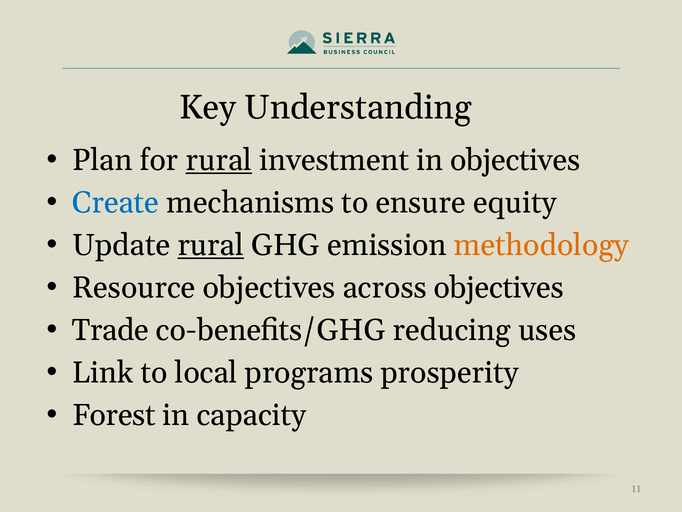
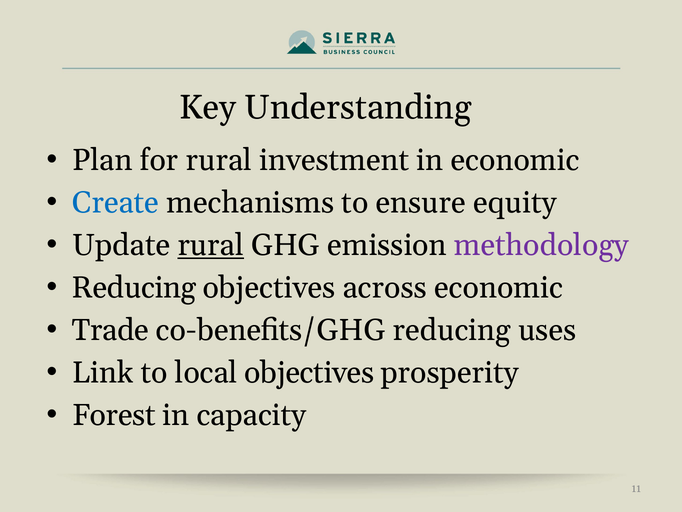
rural underline: present -> none (219, 160)
in objectives: objectives -> economic (515, 160)
methodology colour: orange -> purple (541, 245)
Resource: Resource -> Reducing (134, 287)
across objectives: objectives -> economic (498, 287)
local programs: programs -> objectives (309, 372)
